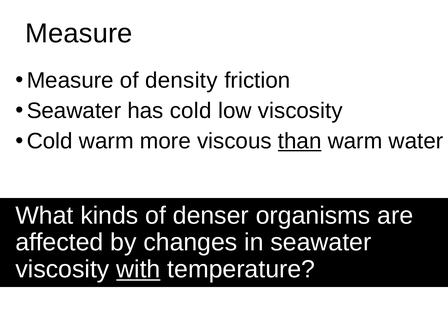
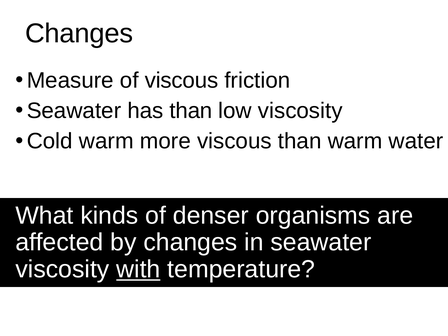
Measure: Measure -> Changes (79, 34)
of density: density -> viscous (182, 80)
has cold: cold -> than (191, 111)
than underline: present -> none (300, 141)
